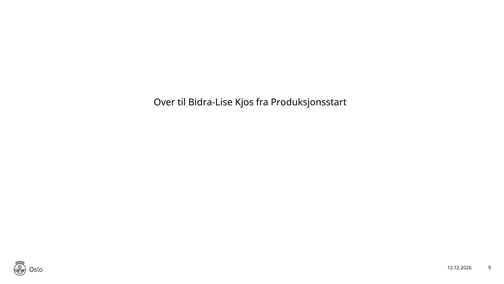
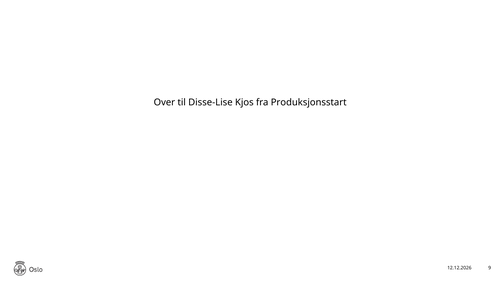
Bidra-Lise: Bidra-Lise -> Disse-Lise (210, 102)
